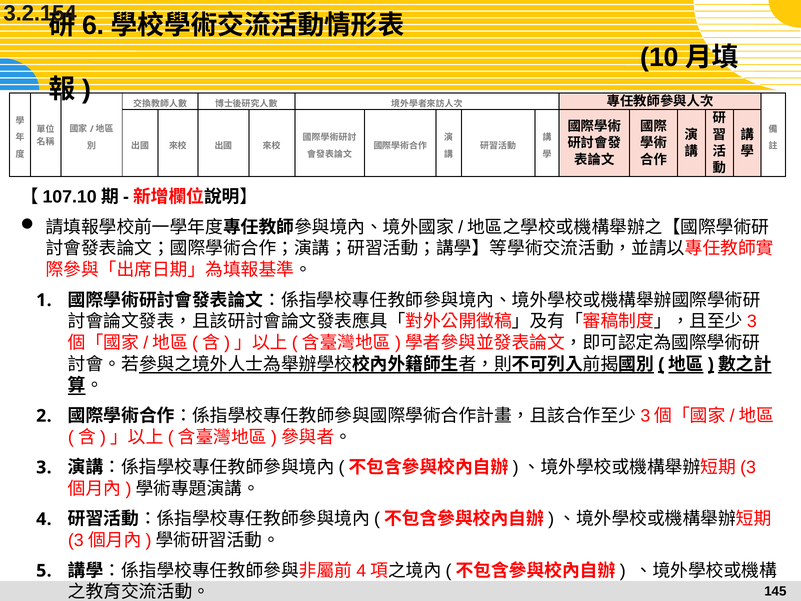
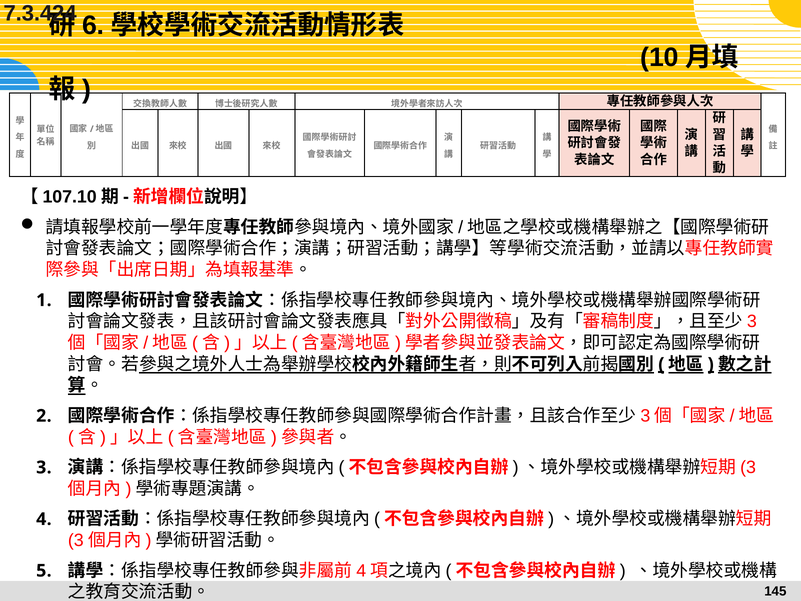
3.2.154: 3.2.154 -> 7.3.424 (40, 13)
